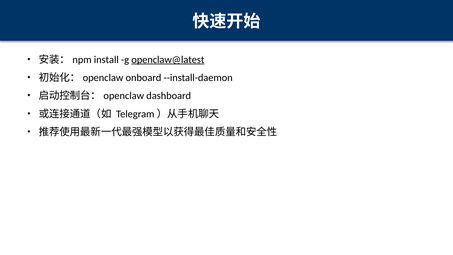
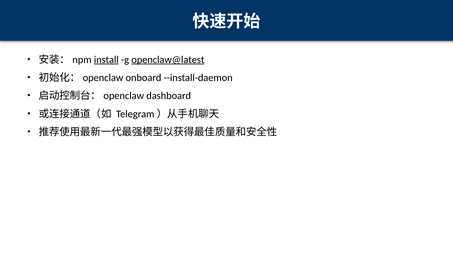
install underline: none -> present (106, 60)
